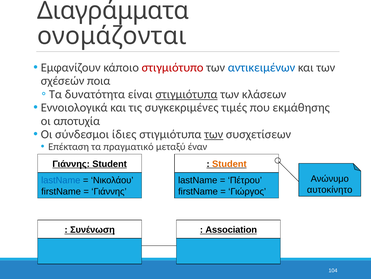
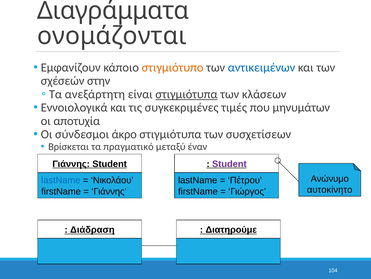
στιγμιότυπο colour: red -> orange (173, 67)
ποια: ποια -> στην (99, 81)
δυνατότητα: δυνατότητα -> ανεξάρτητη (95, 94)
εκμάθησης: εκμάθησης -> μηνυμάτων (301, 107)
ίδιες: ίδιες -> άκρο (124, 134)
των underline: present -> none (214, 134)
Επέκταση: Επέκταση -> Βρίσκεται (69, 146)
Student colour: orange -> purple (229, 163)
Συνένωση: Συνένωση -> Διάδραση (92, 229)
Association: Association -> Διατηρούμε (231, 229)
